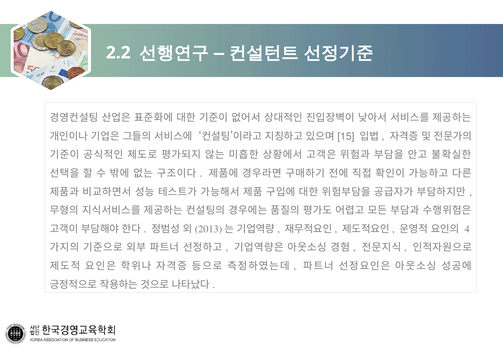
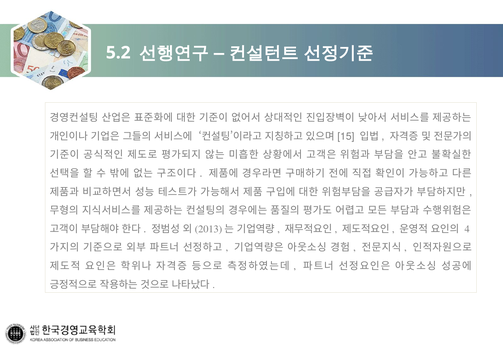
2.2: 2.2 -> 5.2 (118, 53)
